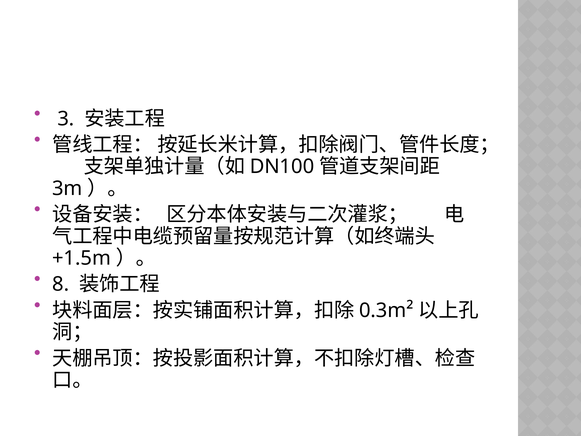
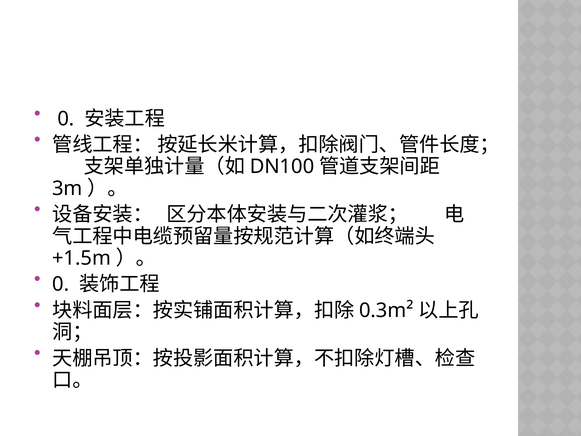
3: 3 -> 0 (66, 119)
8: 8 -> 0 (61, 284)
